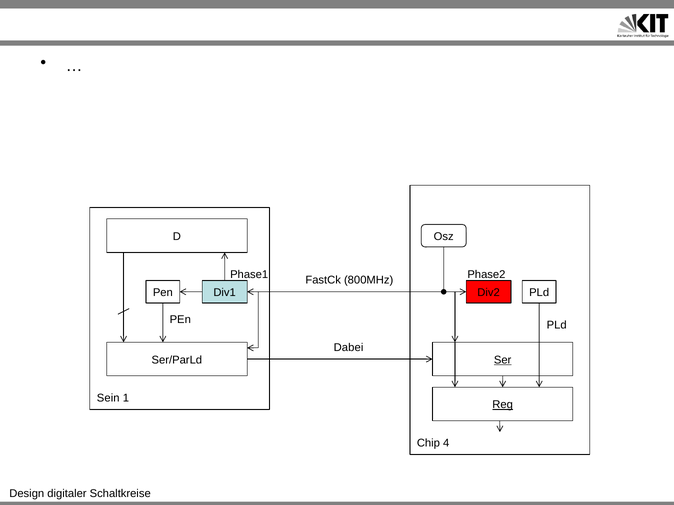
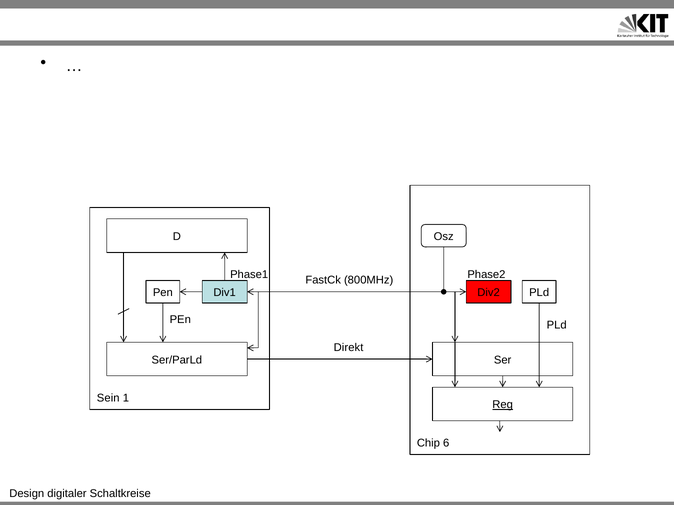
Dabei: Dabei -> Direkt (349, 348)
Ser underline: present -> none (503, 360)
4: 4 -> 6 (446, 443)
